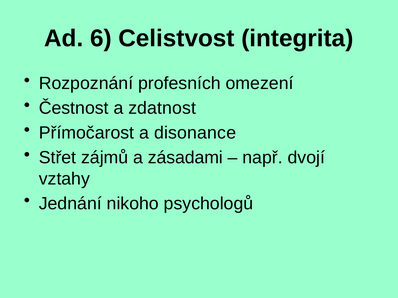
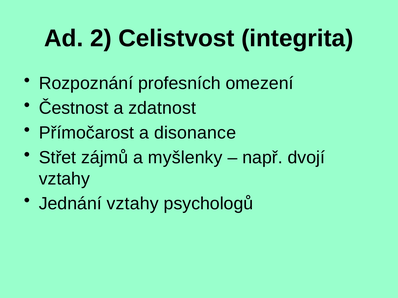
6: 6 -> 2 (101, 39)
zásadami: zásadami -> myšlenky (185, 158)
Jednání nikoho: nikoho -> vztahy (133, 204)
